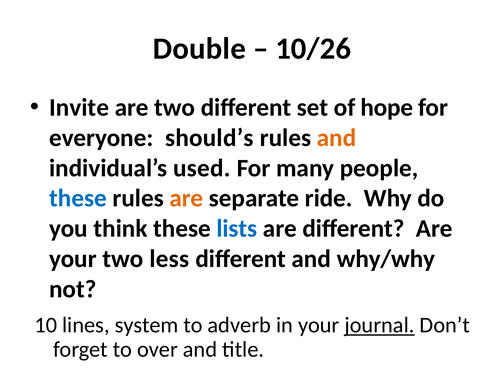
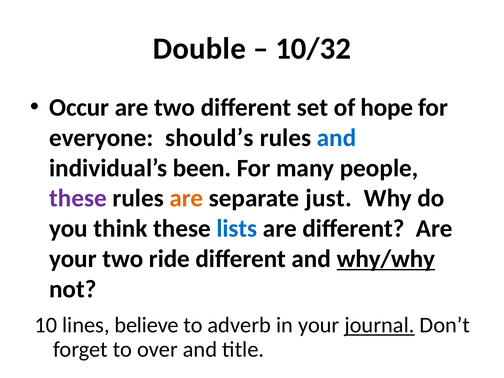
10/26: 10/26 -> 10/32 (313, 49)
Invite: Invite -> Occur (79, 108)
and colour: orange -> blue (336, 138)
used: used -> been (202, 168)
these colour: blue -> purple (78, 198)
ride: ride -> just (329, 198)
less: less -> ride (169, 259)
why/why underline: none -> present (386, 259)
system: system -> believe (147, 325)
